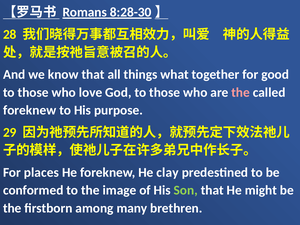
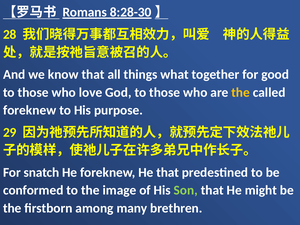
the colour: pink -> yellow (241, 92)
places: places -> snatch (41, 172)
He clay: clay -> that (168, 172)
